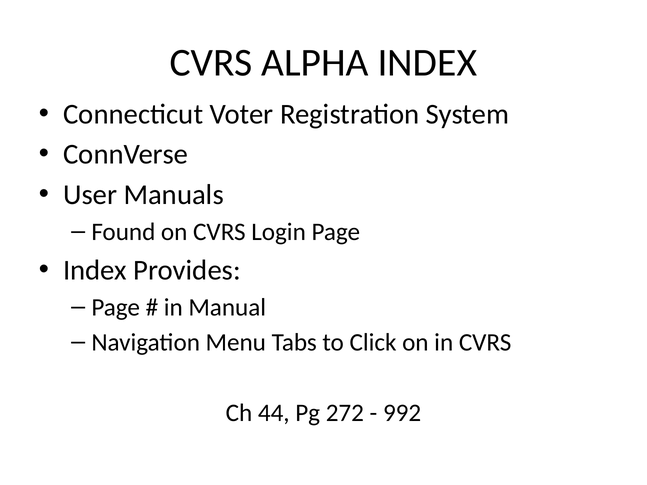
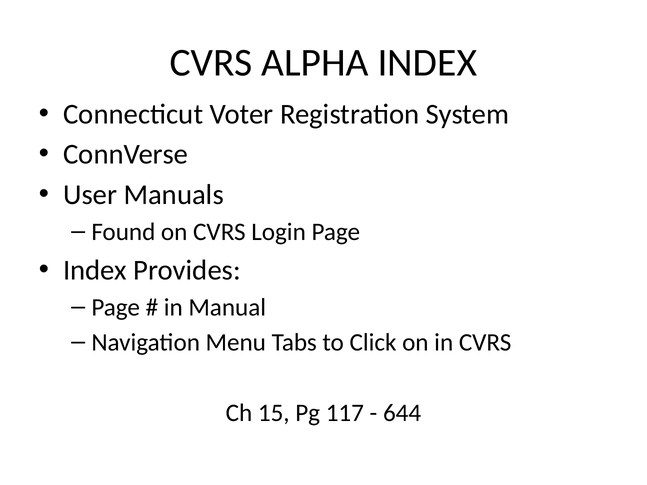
44: 44 -> 15 (274, 413)
272: 272 -> 117 (345, 413)
992: 992 -> 644 (402, 413)
